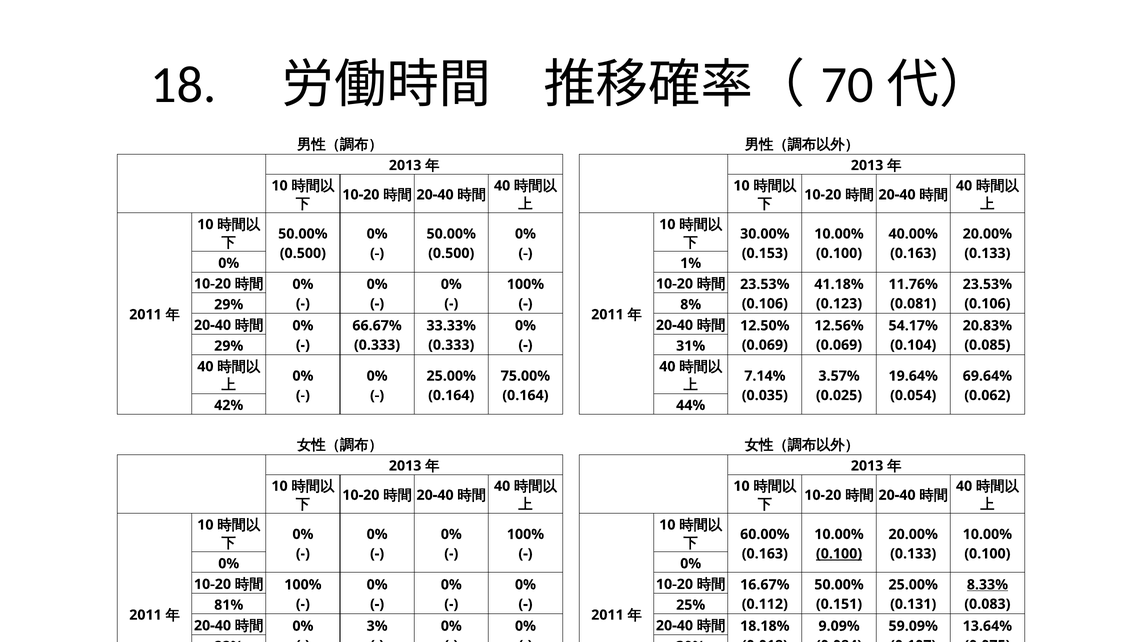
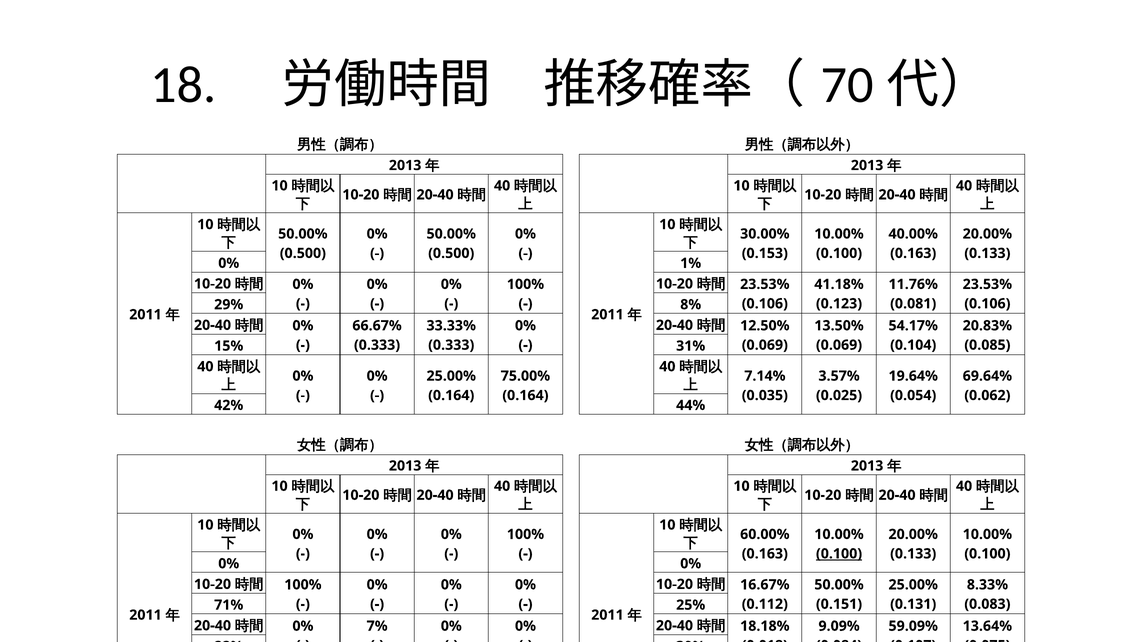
12.56%: 12.56% -> 13.50% (839, 326)
29%: 29% -> 15% (229, 346)
8.33% underline: present -> none (987, 585)
81%: 81% -> 71% (229, 605)
3%: 3% -> 7% (377, 626)
